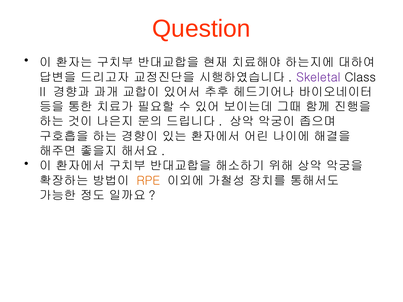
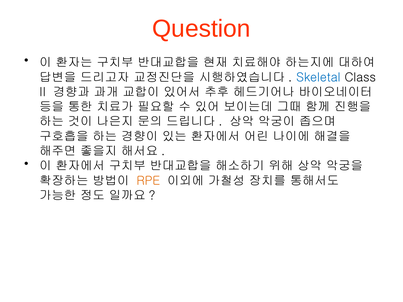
Skeletal colour: purple -> blue (318, 77)
